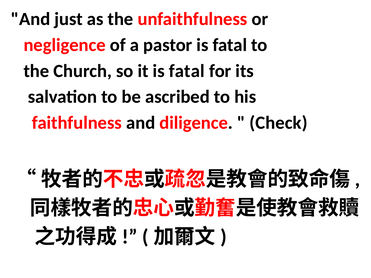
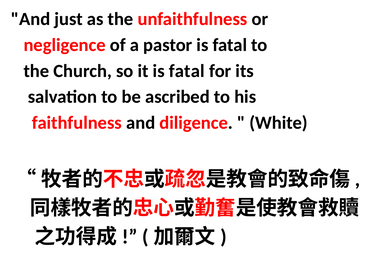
Check: Check -> White (279, 123)
